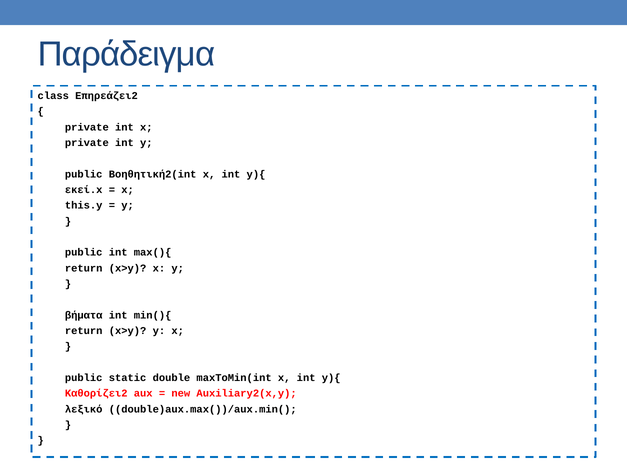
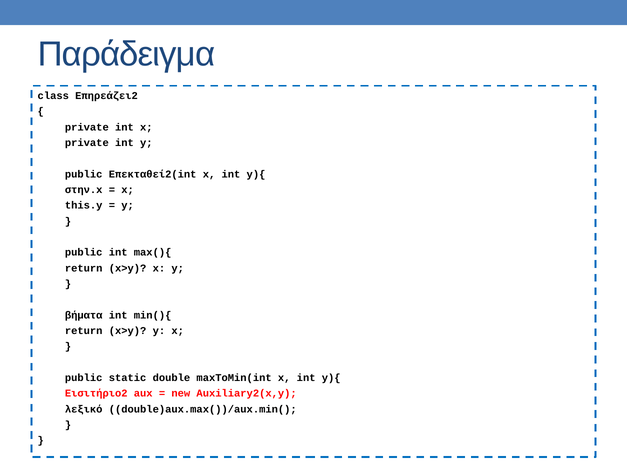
Βοηθητική2(int: Βοηθητική2(int -> Επεκταθεί2(int (153, 174)
εκεί.x: εκεί.x -> στην.x (84, 190)
Καθορίζει2: Καθορίζει2 -> Εισιτήριο2 (96, 394)
